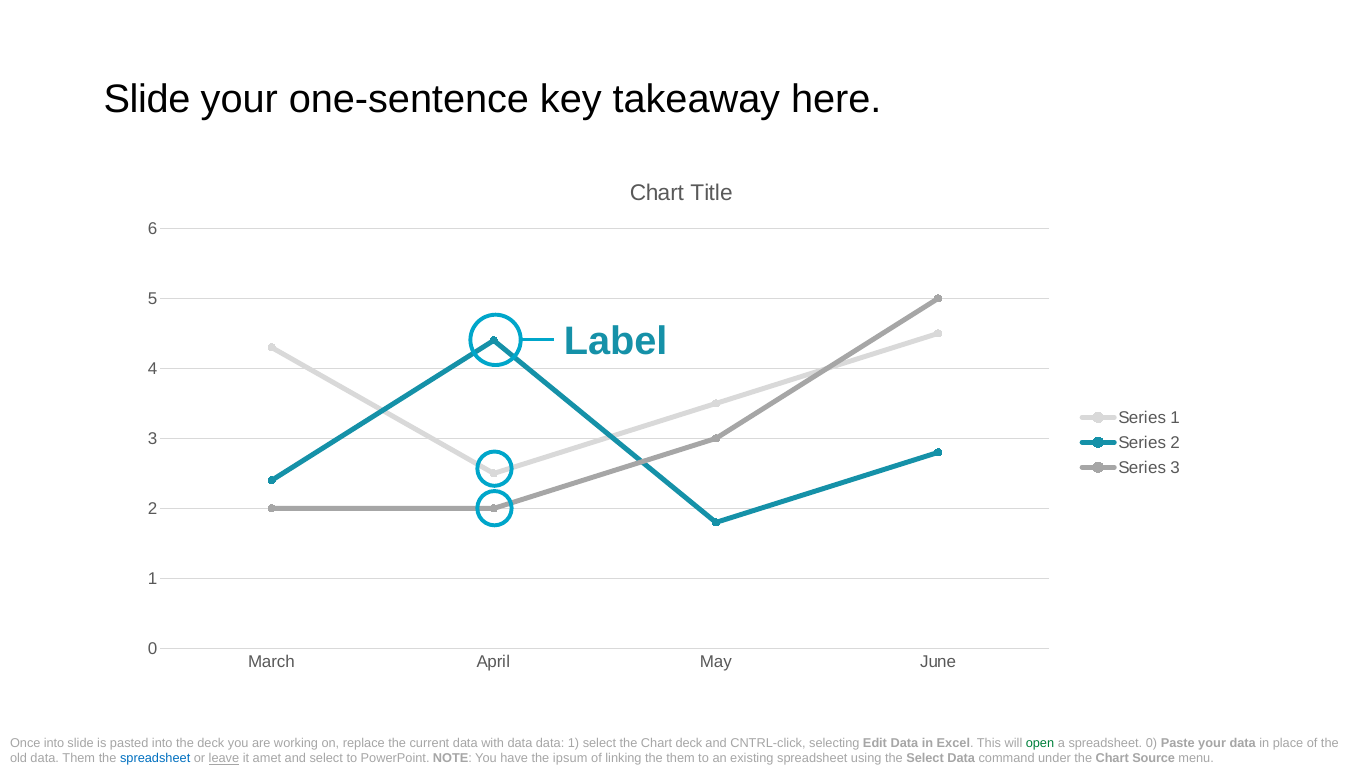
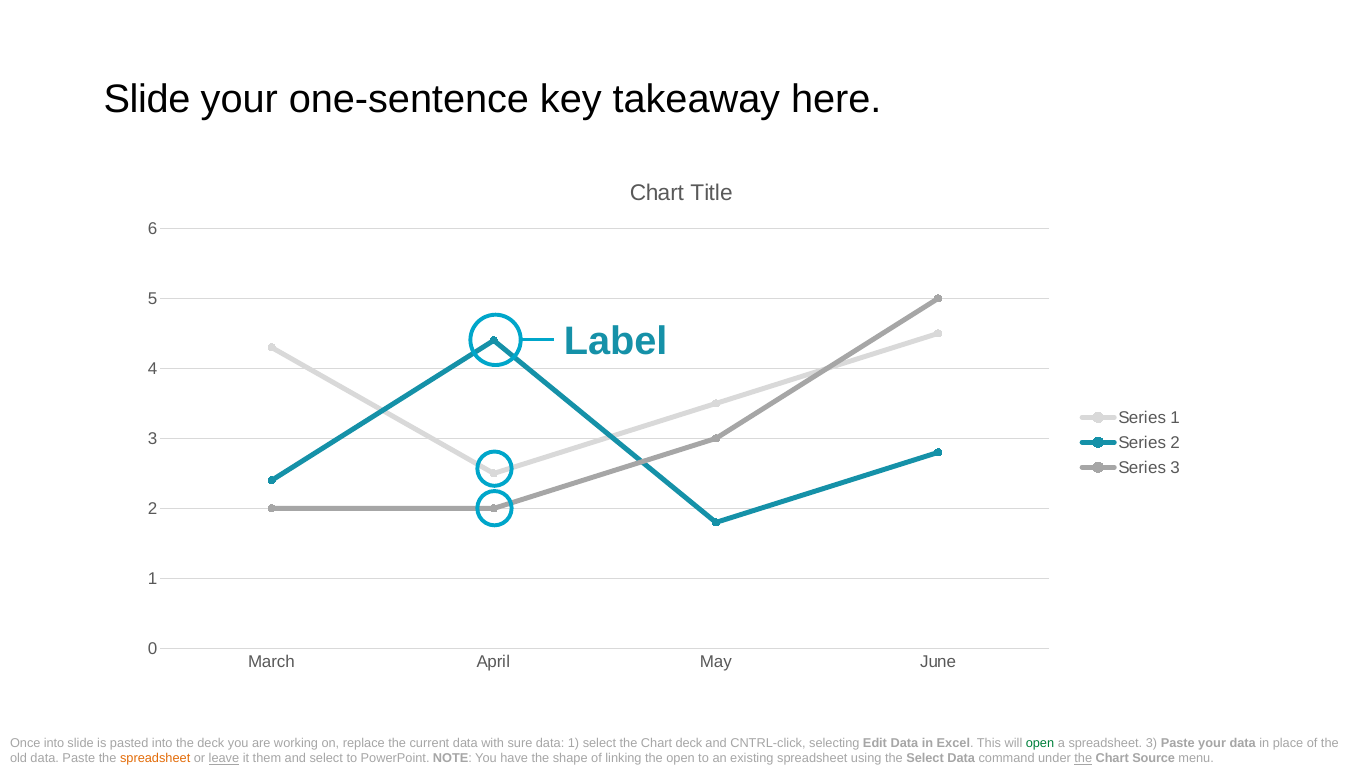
with data: data -> sure (520, 743)
spreadsheet 0: 0 -> 3 (1152, 743)
data Them: Them -> Paste (79, 759)
spreadsheet colour: blue -> orange (155, 759)
amet: amet -> them (267, 759)
ipsum: ipsum -> shape (570, 759)
the them: them -> open (681, 759)
the underline: none -> present (1083, 759)
